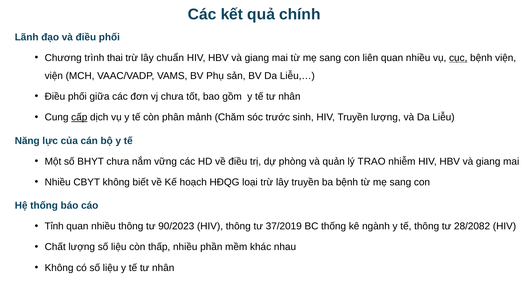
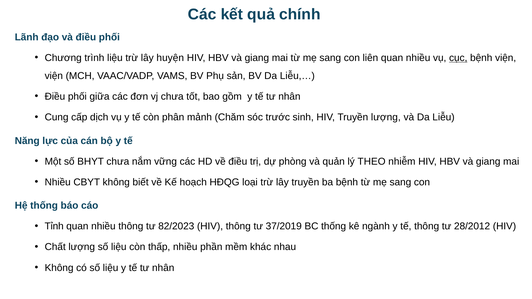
trình thai: thai -> liệu (115, 58)
chuẩn: chuẩn -> huyện (170, 58)
cấp underline: present -> none (79, 117)
TRAO: TRAO -> THEO (372, 162)
90/2023: 90/2023 -> 82/2023 (176, 227)
28/2082: 28/2082 -> 28/2012 (472, 227)
